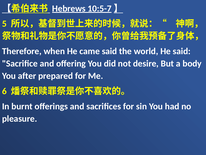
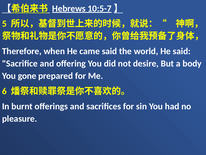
after: after -> gone (27, 76)
